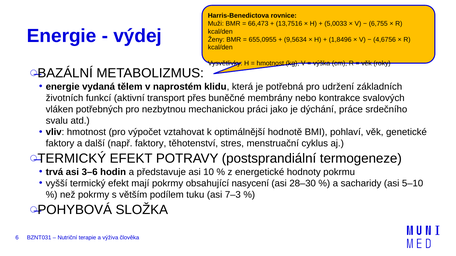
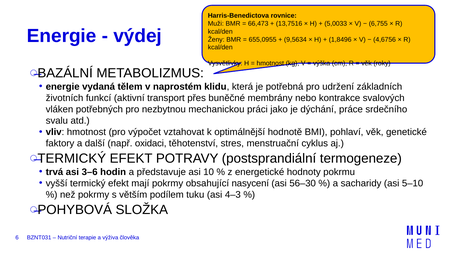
např faktory: faktory -> oxidaci (151, 144)
28–30: 28–30 -> 56–30 (303, 184)
7–3: 7–3 -> 4–3 (233, 195)
